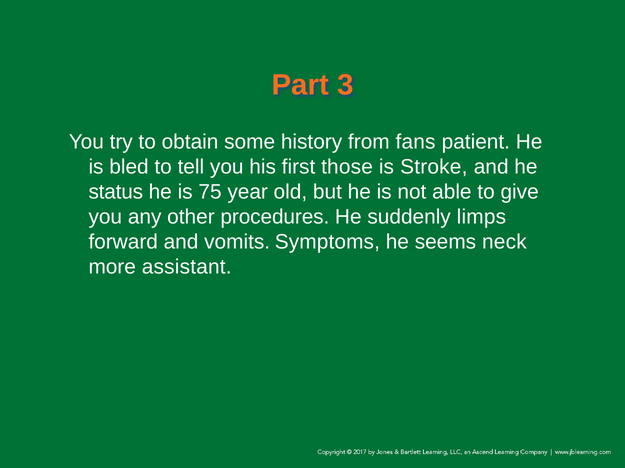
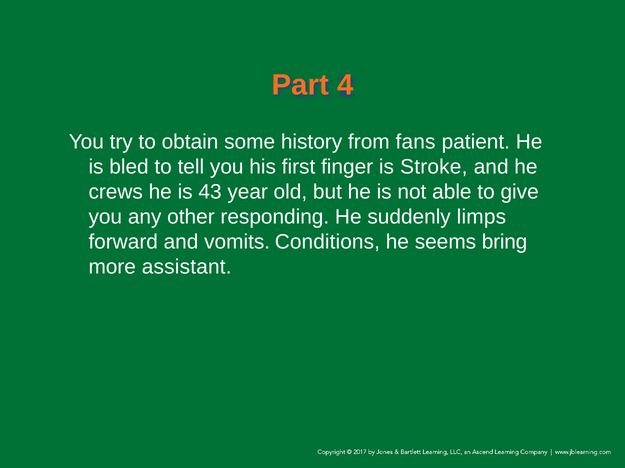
3: 3 -> 4 (345, 85)
those: those -> finger (347, 167)
status: status -> crews (116, 192)
75: 75 -> 43 (210, 192)
procedures: procedures -> responding (275, 217)
Symptoms: Symptoms -> Conditions (327, 242)
neck: neck -> bring (505, 242)
